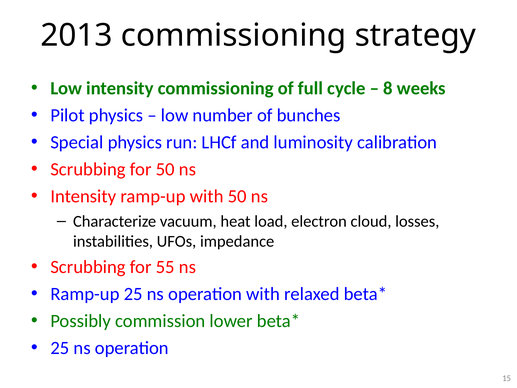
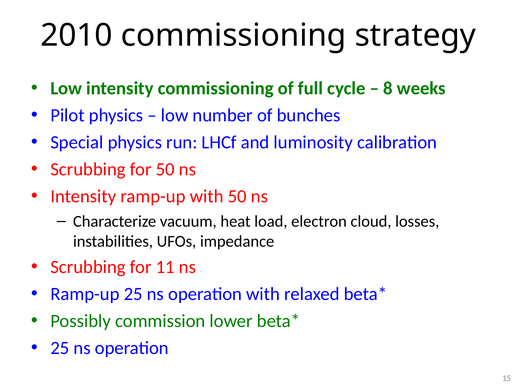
2013: 2013 -> 2010 (77, 35)
55: 55 -> 11 (165, 267)
